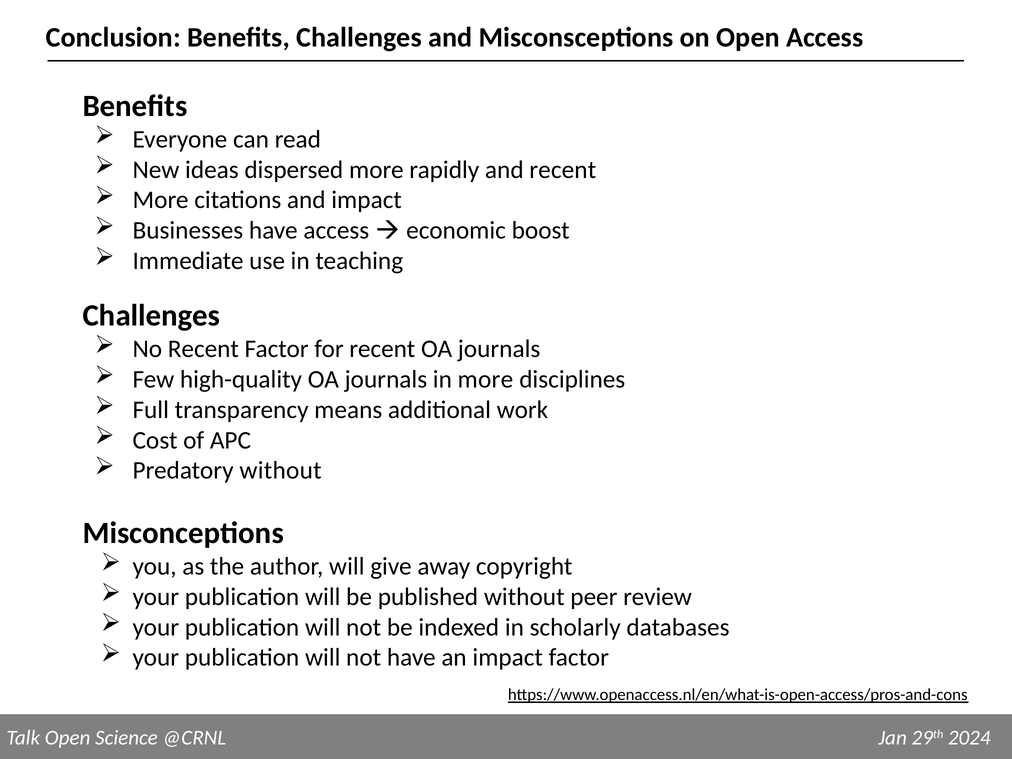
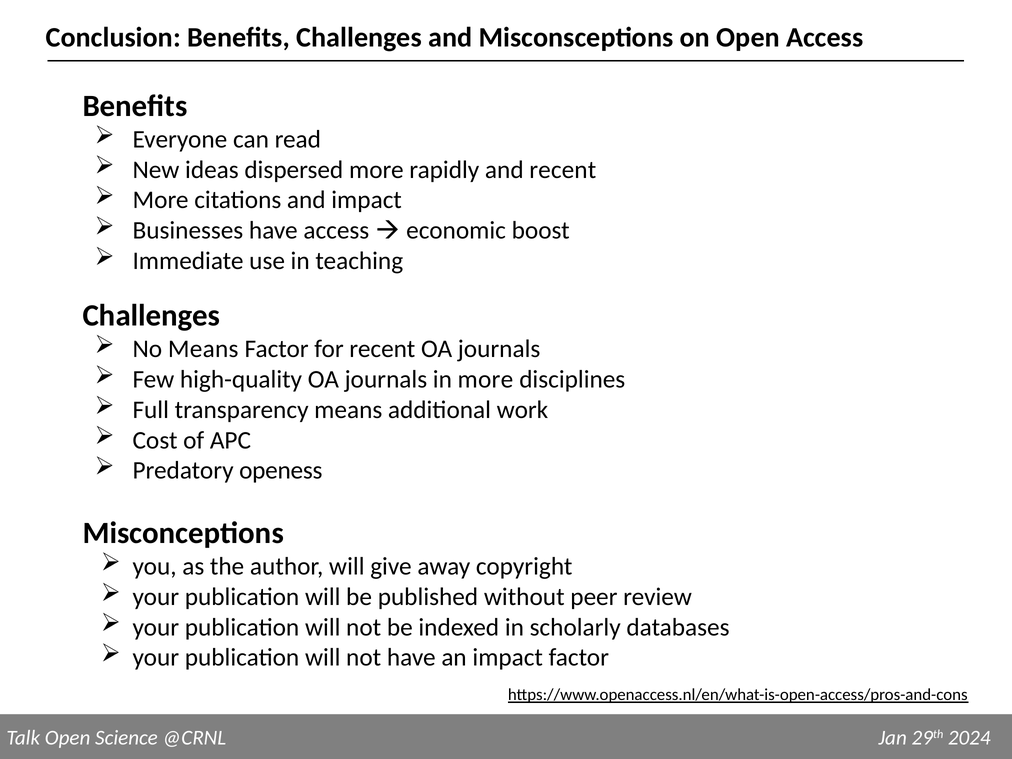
No Recent: Recent -> Means (203, 349)
Predatory without: without -> openess (281, 471)
